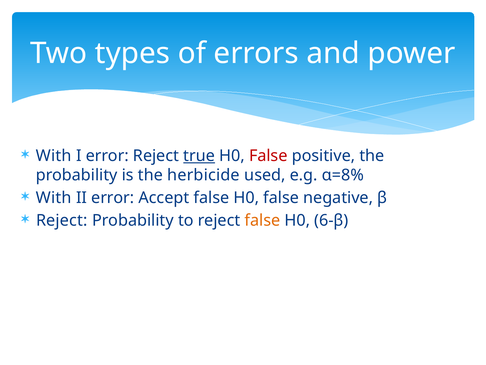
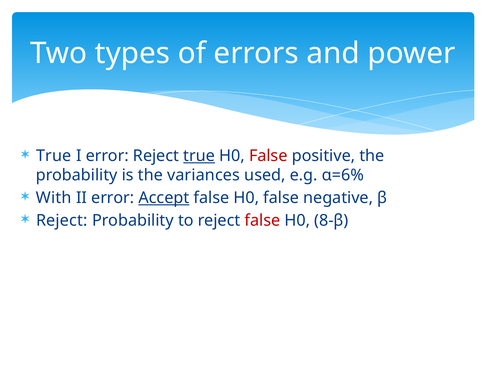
With: With -> True (54, 155)
herbicide: herbicide -> variances (204, 175)
α=8%: α=8% -> α=6% (343, 175)
Accept underline: none -> present (164, 198)
false colour: orange -> red (262, 220)
6-β: 6-β -> 8-β (331, 220)
